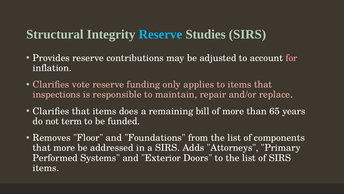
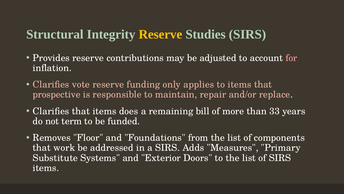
Reserve colour: light blue -> yellow (160, 34)
inspections: inspections -> prospective (57, 94)
65: 65 -> 33 (275, 111)
that more: more -> work (64, 148)
Attorneys: Attorneys -> Measures (233, 148)
Performed: Performed -> Substitute (55, 158)
